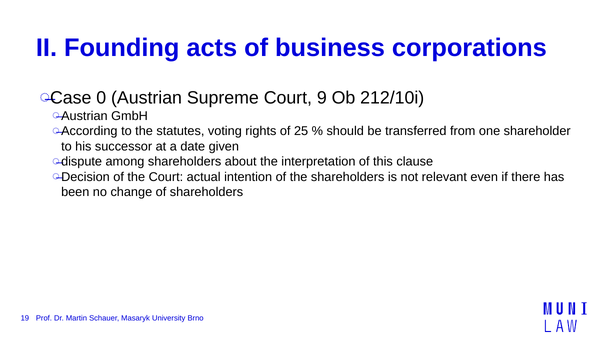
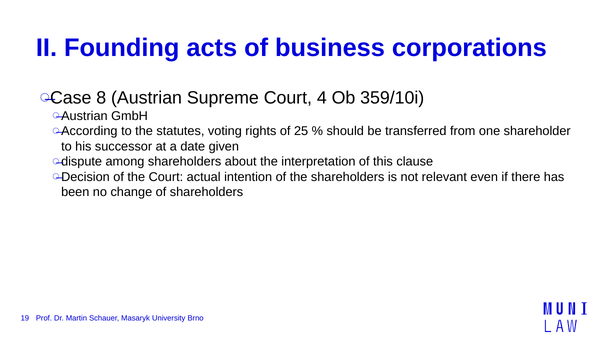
0: 0 -> 8 (101, 98)
9: 9 -> 4 (322, 98)
212/10i: 212/10i -> 359/10i (392, 98)
